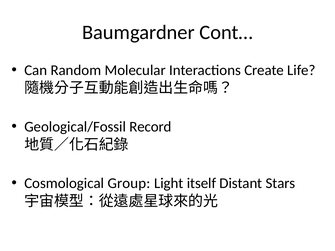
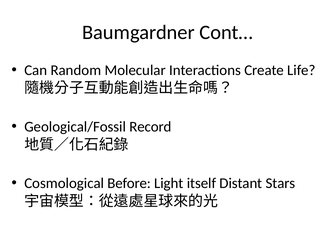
Group: Group -> Before (129, 183)
